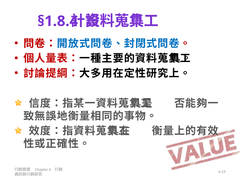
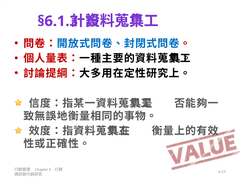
§1.8.4: §1.8.4 -> §6.1.3 (58, 21)
